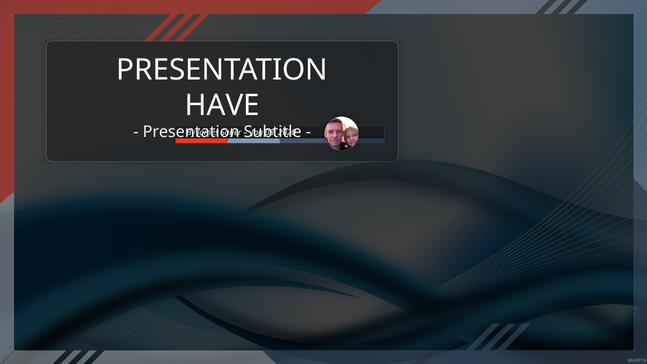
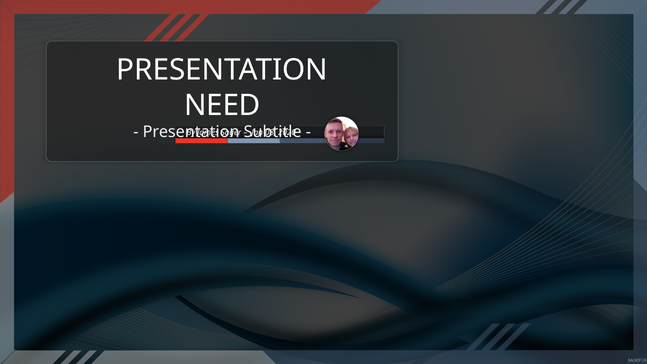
HAVE: HAVE -> NEED (222, 106)
